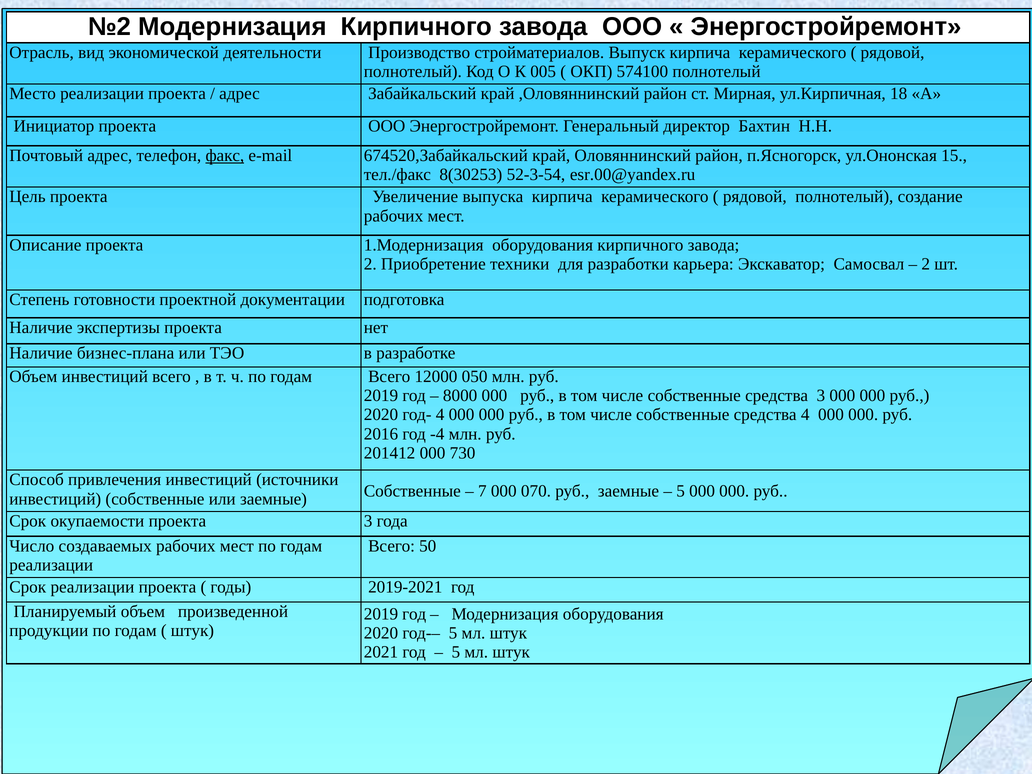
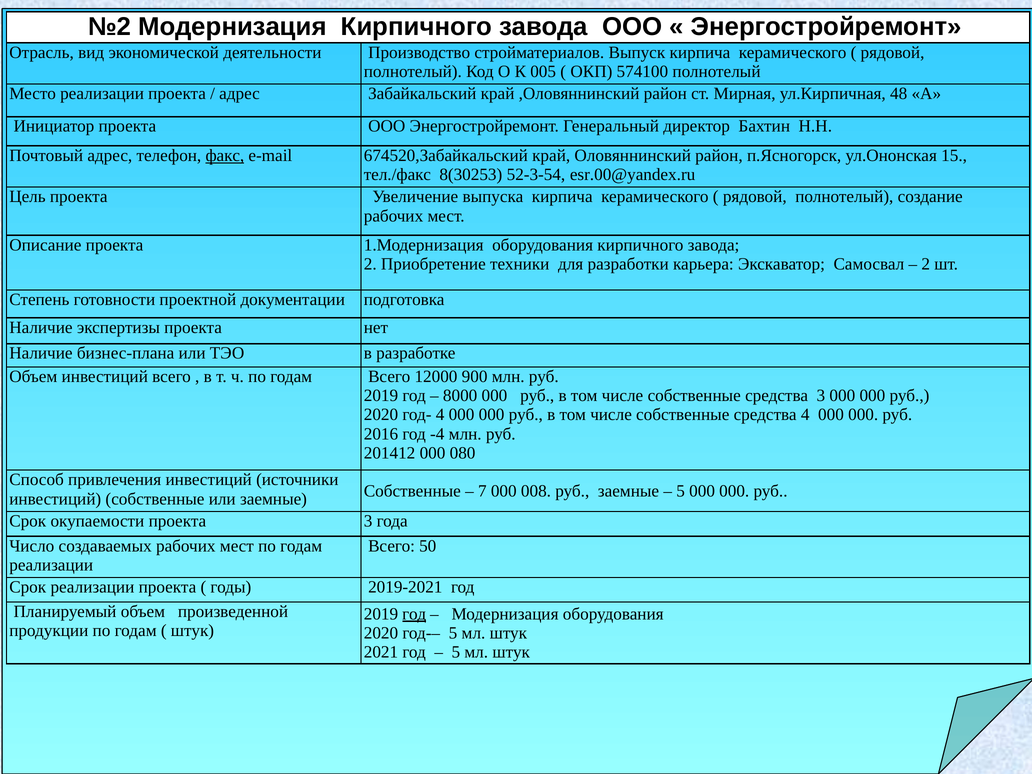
18: 18 -> 48 (899, 94)
050: 050 -> 900 (475, 377)
730: 730 -> 080 (463, 453)
070: 070 -> 008 (536, 491)
год underline: none -> present (414, 614)
